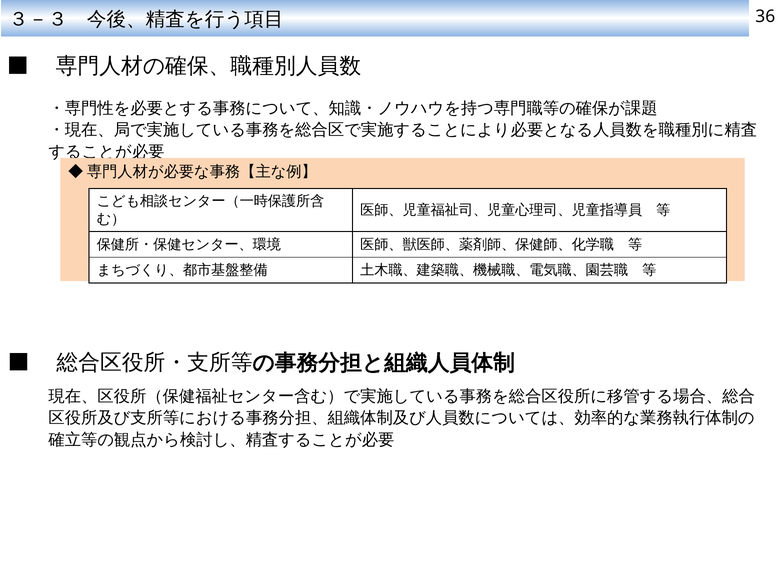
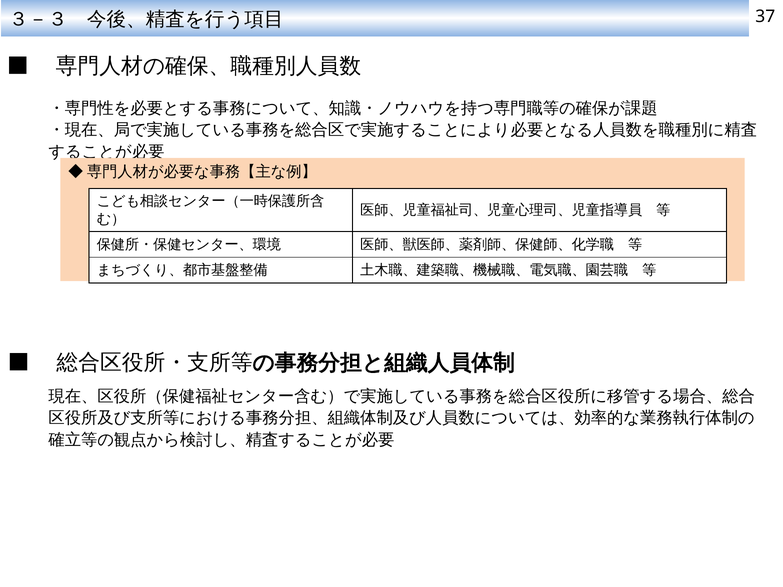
36: 36 -> 37 (765, 16)
